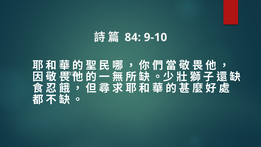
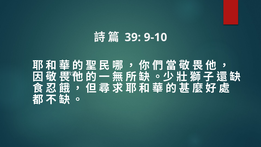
84: 84 -> 39 (133, 37)
